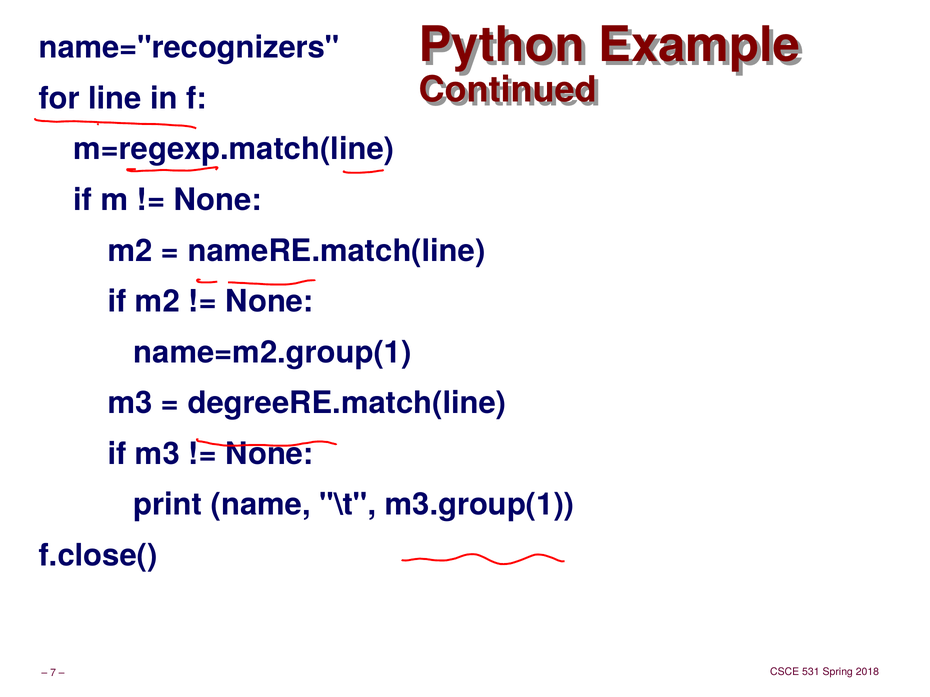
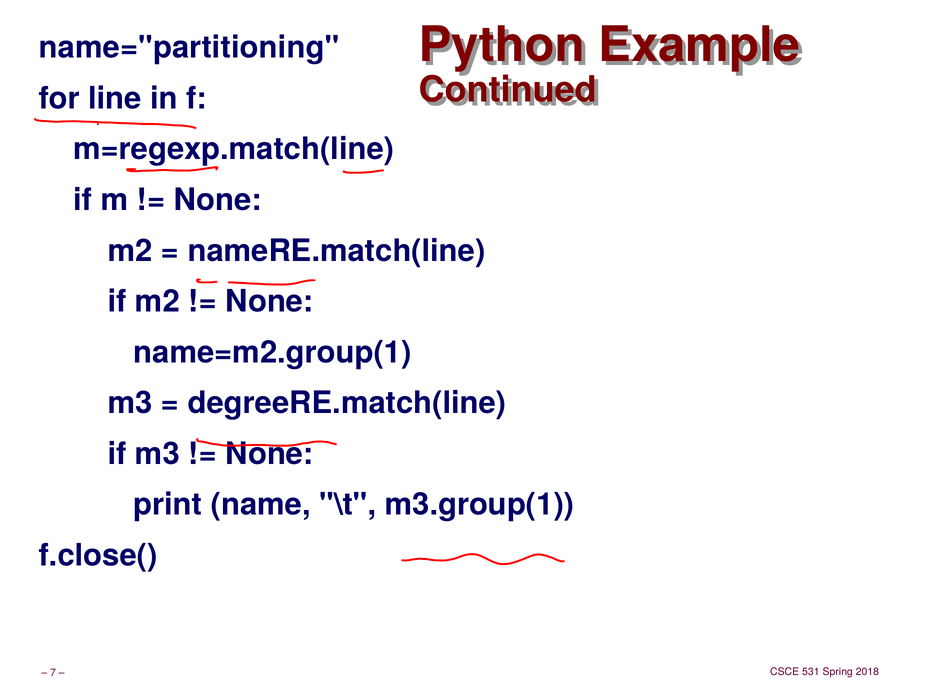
name="recognizers: name="recognizers -> name="partitioning (189, 48)
